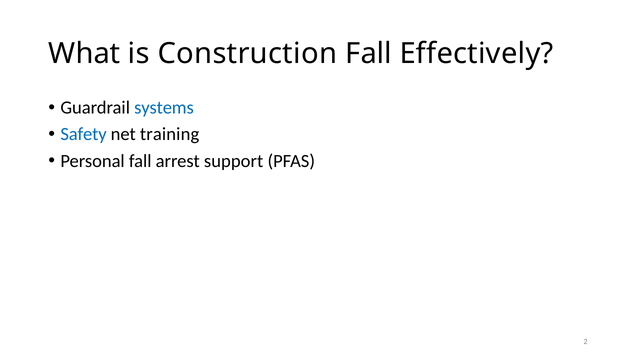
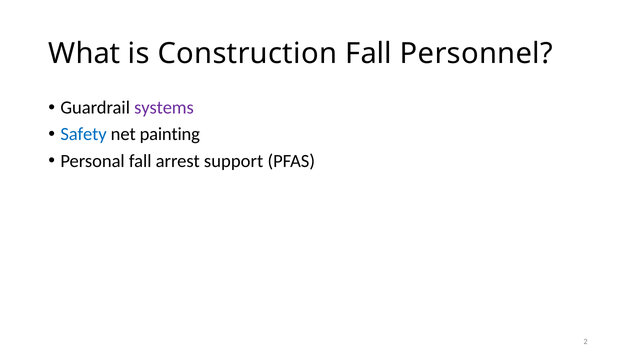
Effectively: Effectively -> Personnel (476, 53)
systems colour: blue -> purple (164, 108)
training: training -> painting (170, 134)
